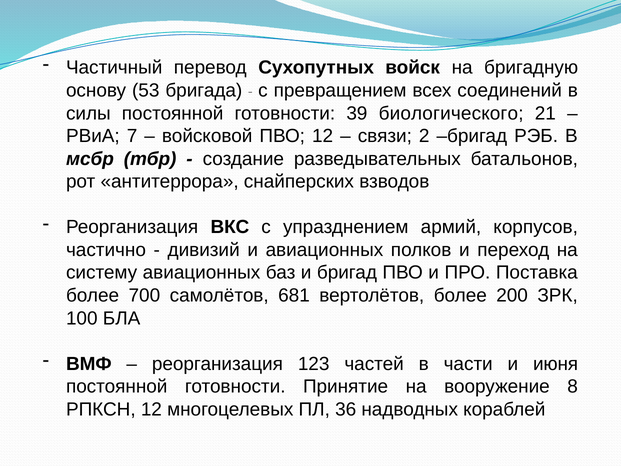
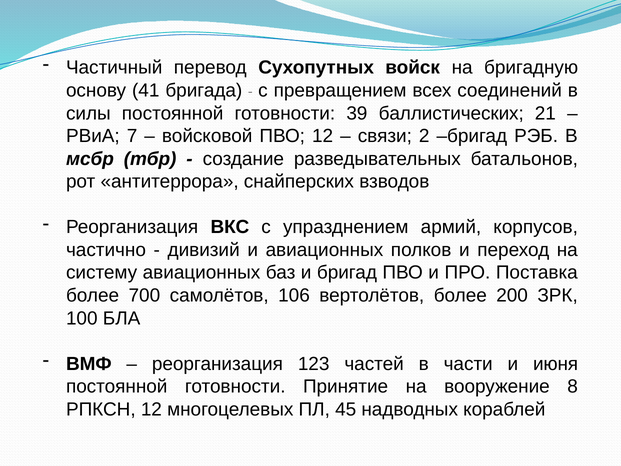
53: 53 -> 41 (146, 90)
биологического: биологического -> баллистических (451, 113)
681: 681 -> 106 (294, 295)
36: 36 -> 45 (346, 409)
